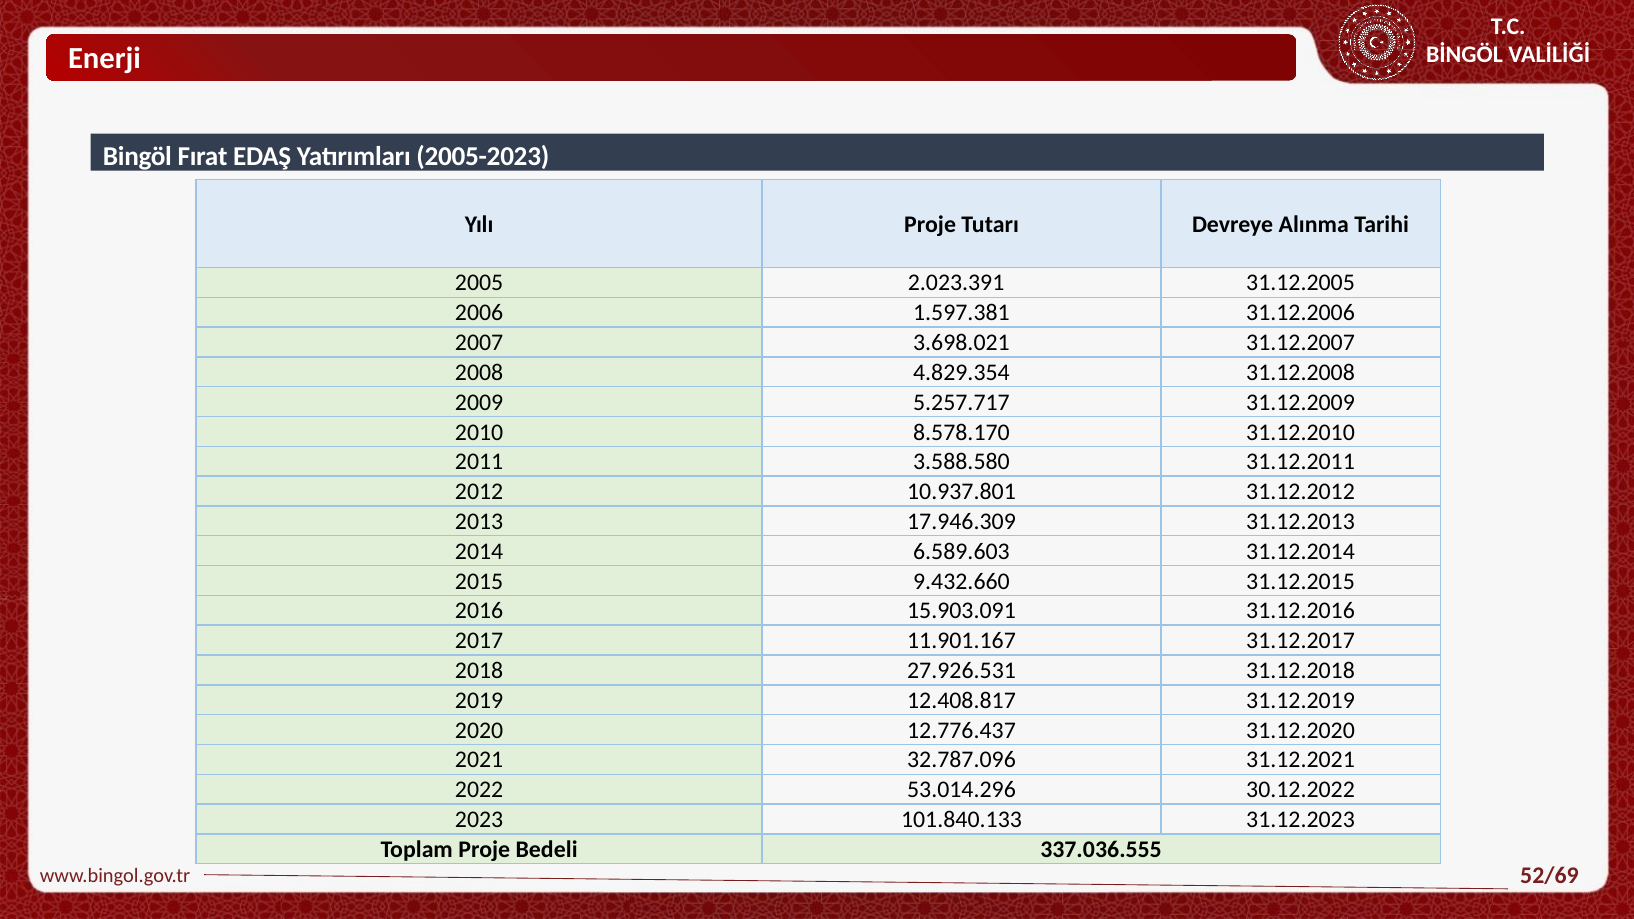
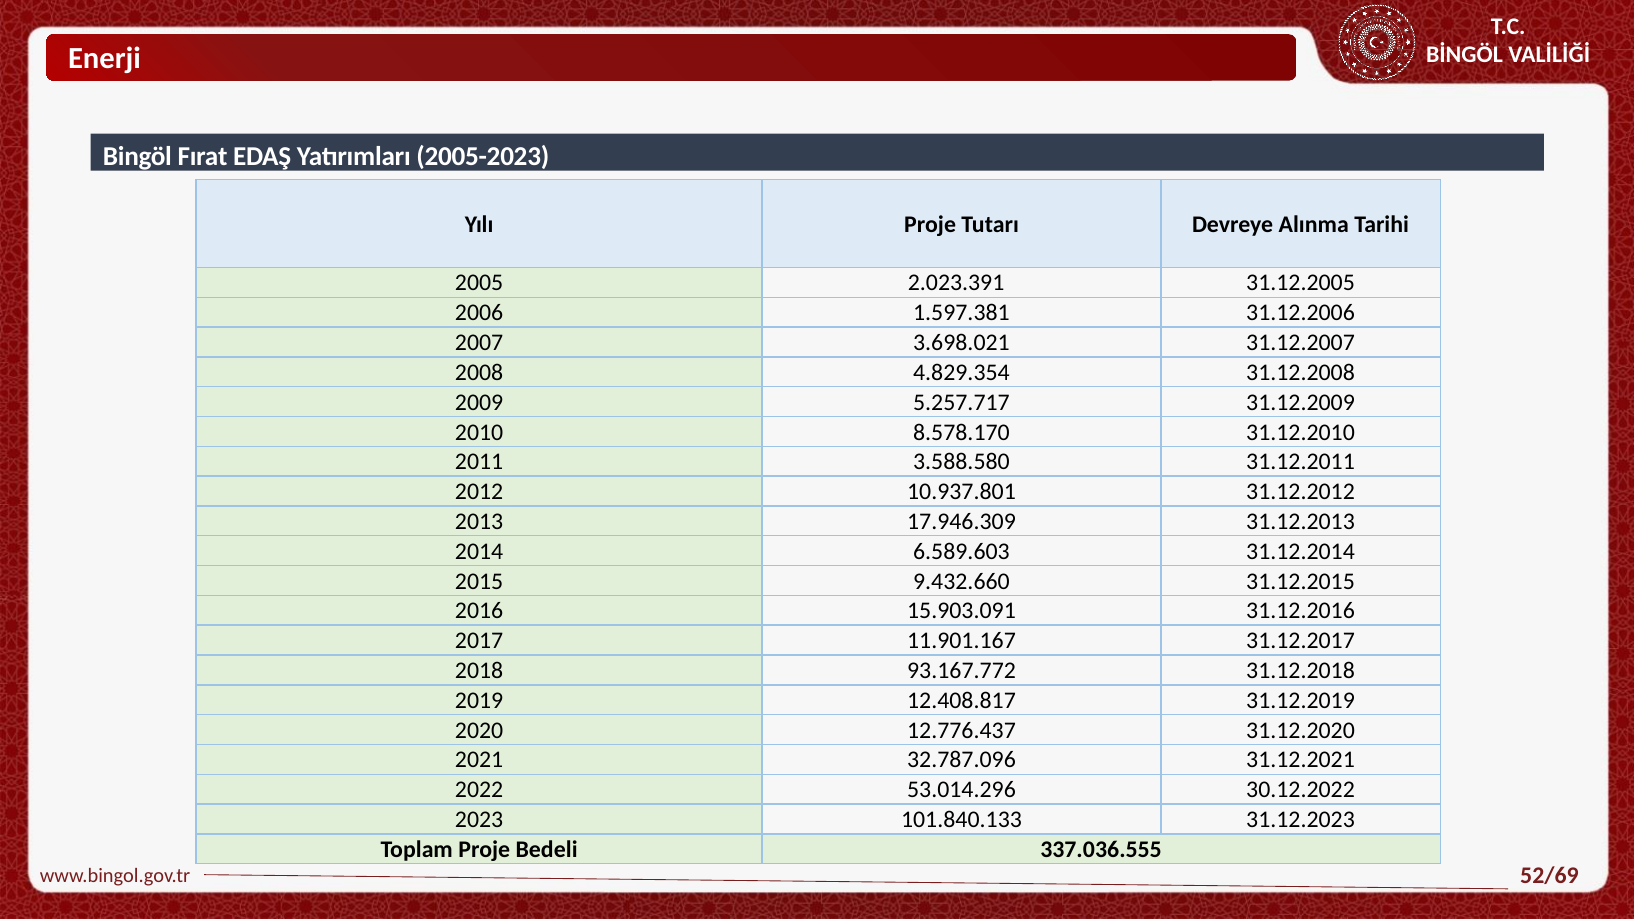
27.926.531: 27.926.531 -> 93.167.772 (962, 671)
